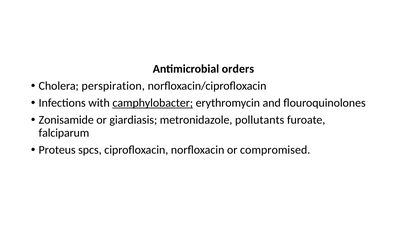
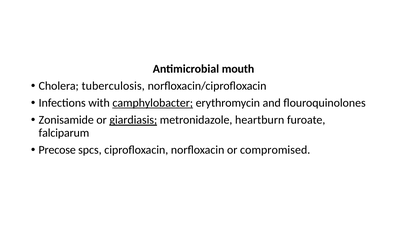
orders: orders -> mouth (238, 69)
perspiration: perspiration -> tuberculosis (113, 86)
giardiasis underline: none -> present (133, 120)
pollutants: pollutants -> heartburn (260, 120)
Proteus: Proteus -> Precose (57, 150)
